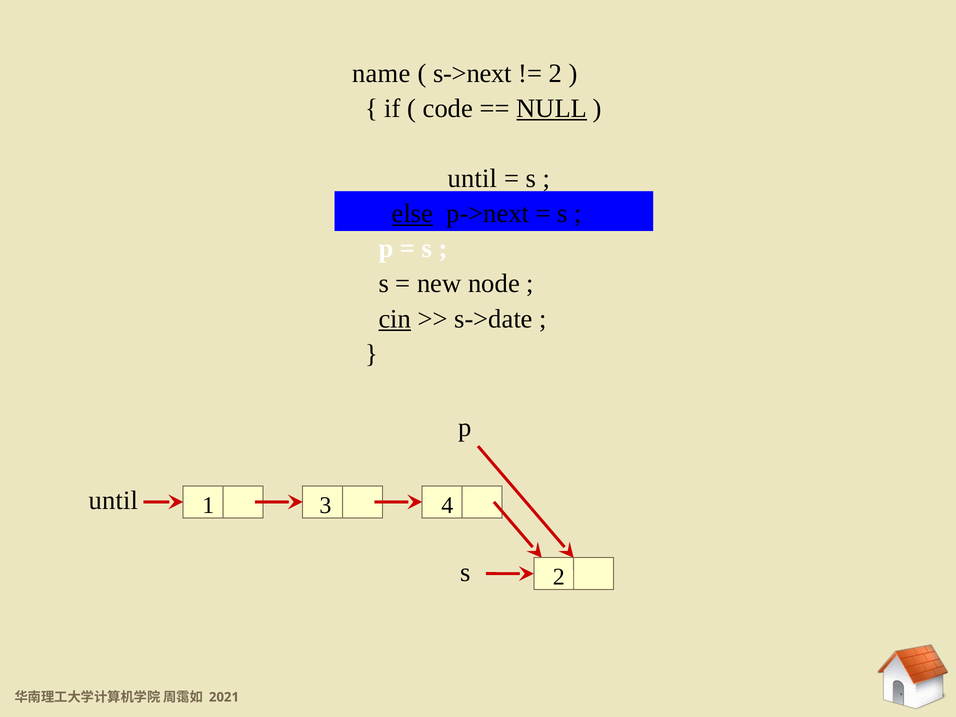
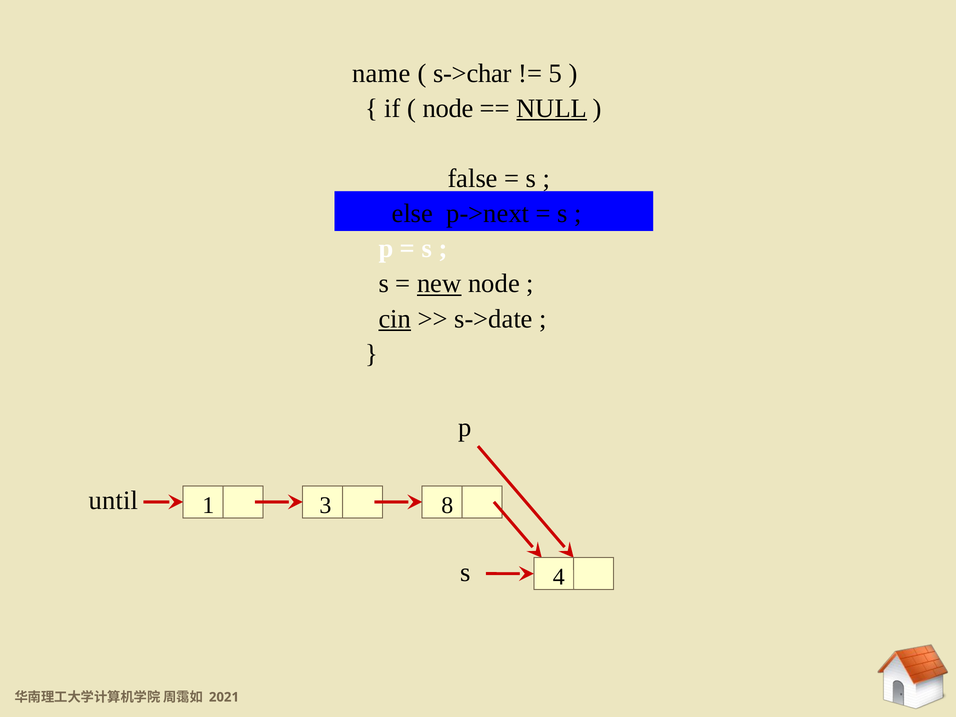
s->next: s->next -> s->char (472, 73)
2: 2 -> 5 (555, 73)
code: code -> node (448, 109)
until: until -> false (473, 179)
else underline: present -> none (412, 214)
new underline: none -> present (439, 284)
4: 4 -> 8 (447, 505)
s 2: 2 -> 4 (559, 577)
